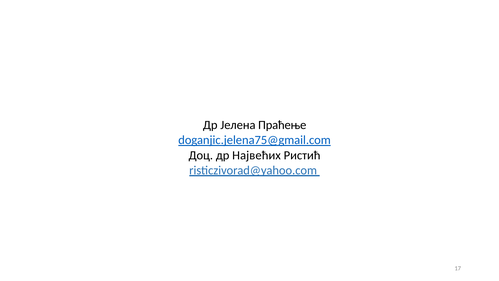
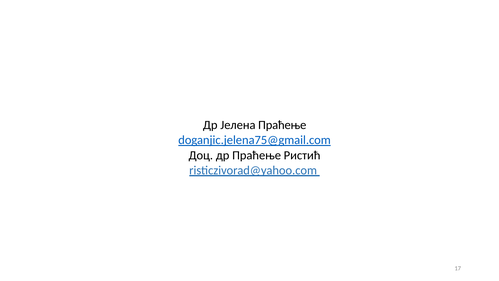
др Највећих: Највећих -> Праћење (257, 155)
